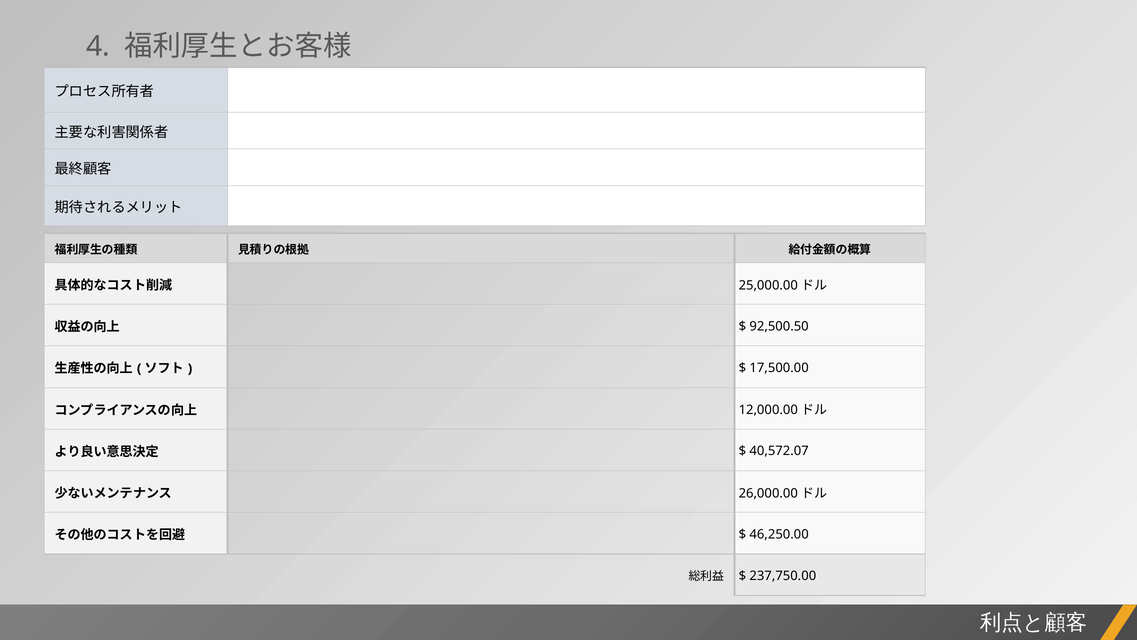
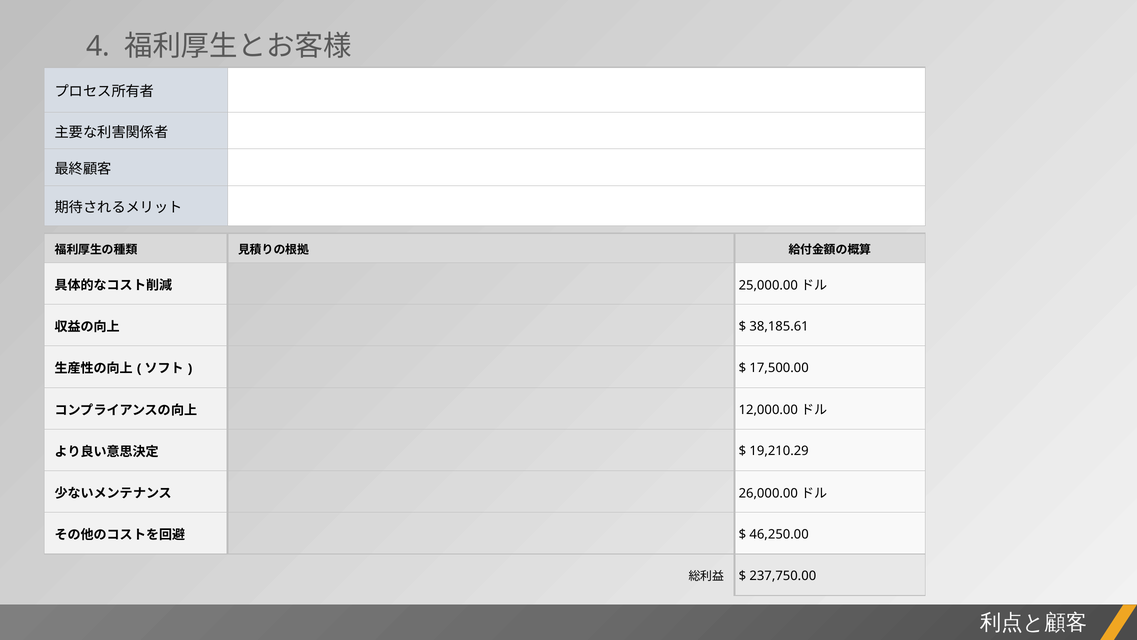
92,500.50: 92,500.50 -> 38,185.61 (779, 326)
40,572.07: 40,572.07 -> 19,210.29 (779, 451)
